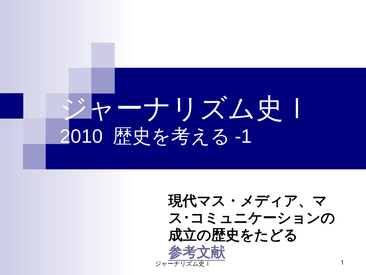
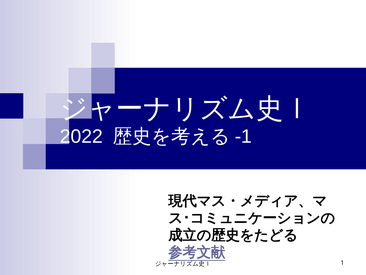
2010: 2010 -> 2022 (81, 136)
